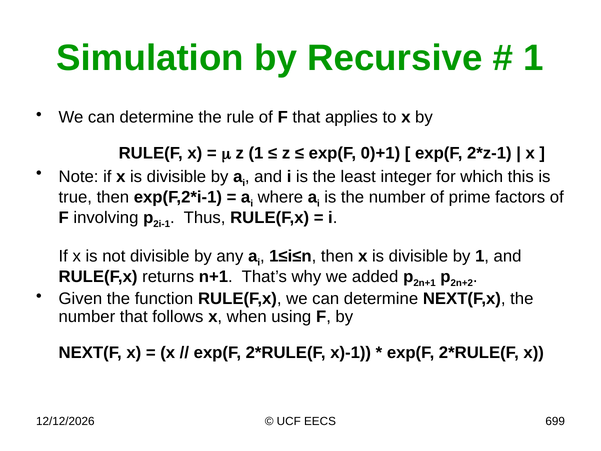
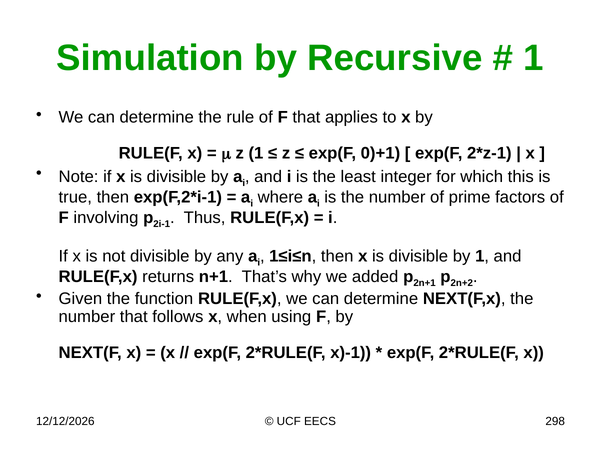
699: 699 -> 298 (555, 421)
